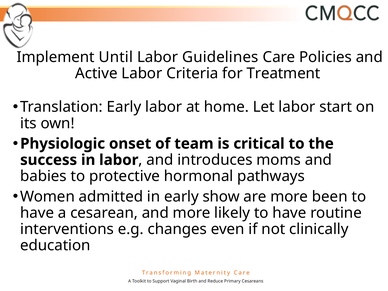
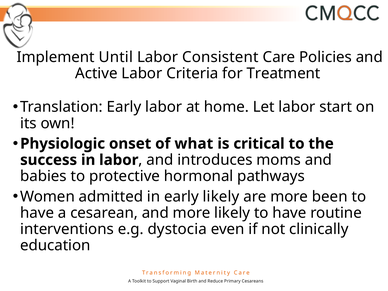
Guidelines: Guidelines -> Consistent (220, 57)
team: team -> what (194, 144)
early show: show -> likely (221, 197)
changes: changes -> dystocia (177, 229)
